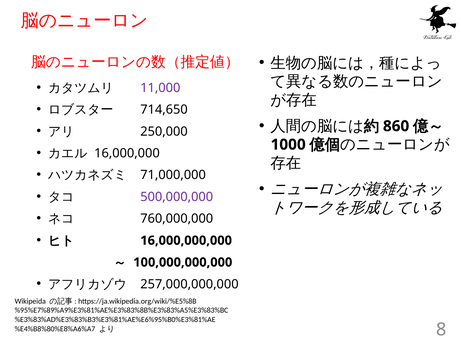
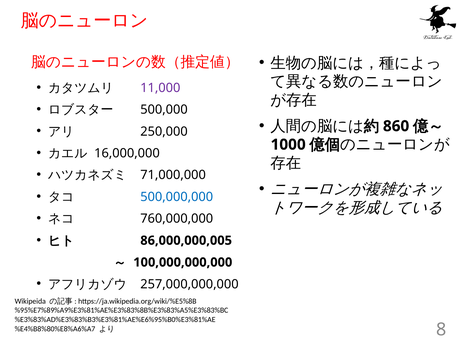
714,650: 714,650 -> 500,000 (164, 110)
500,000,000 colour: purple -> blue (177, 197)
16,000,000,000: 16,000,000,000 -> 86,000,000,005 (186, 240)
